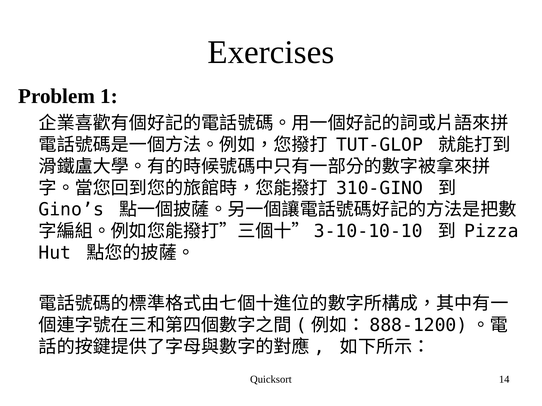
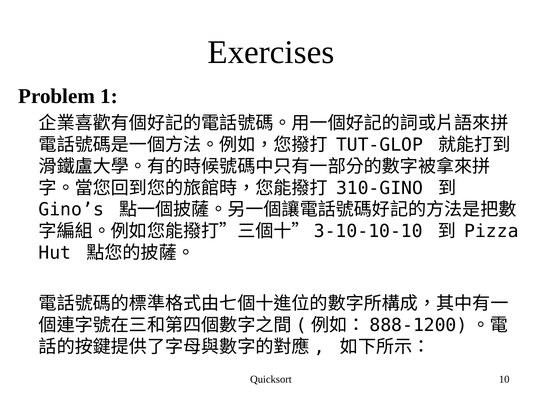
14: 14 -> 10 (504, 380)
